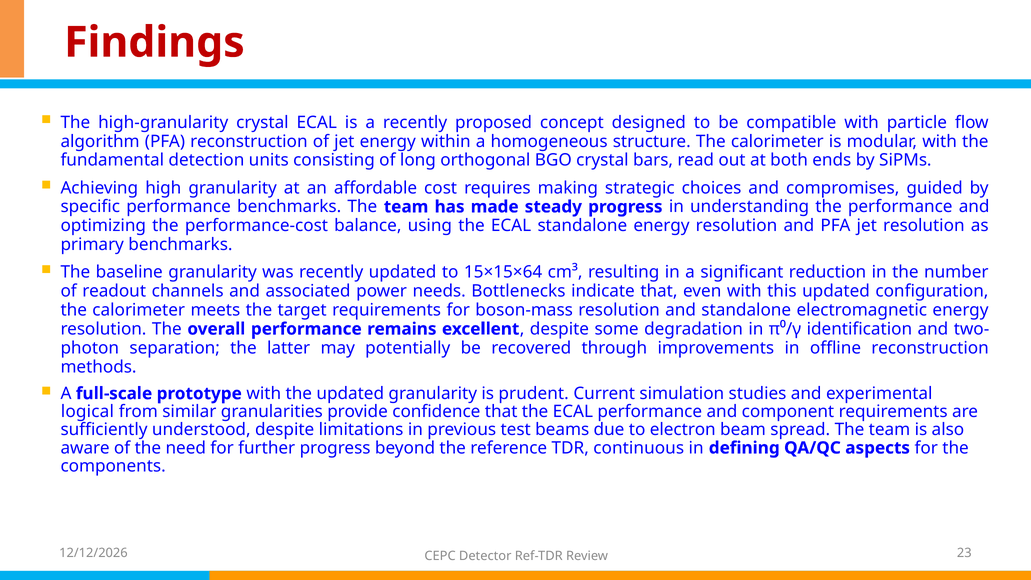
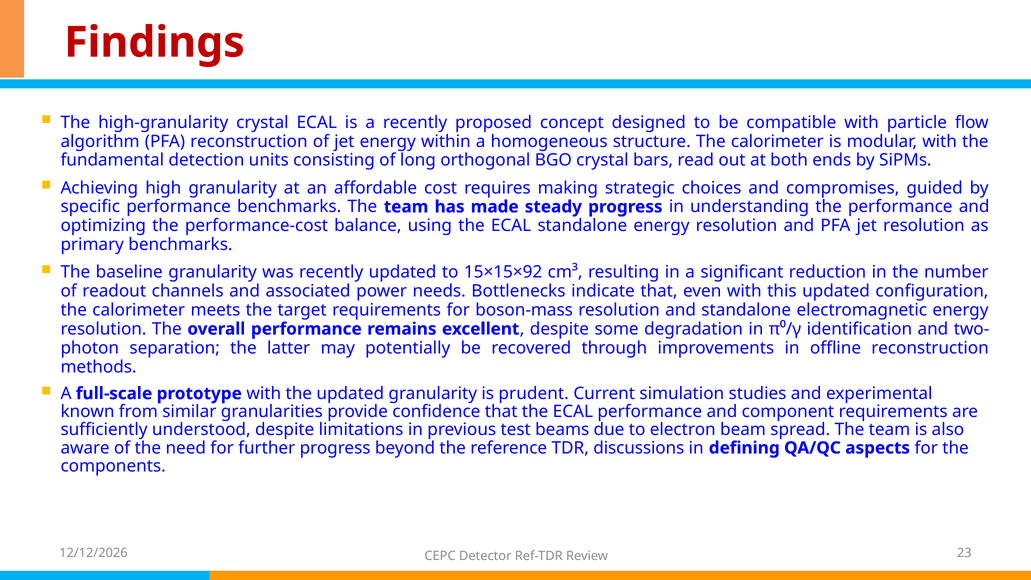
15×15×64: 15×15×64 -> 15×15×92 (503, 272)
logical: logical -> known (88, 412)
continuous: continuous -> discussions (639, 448)
